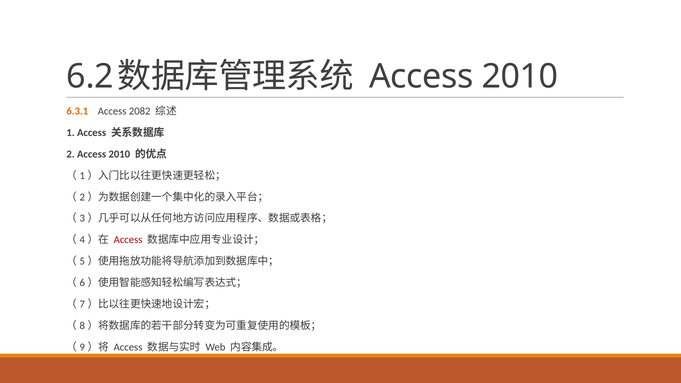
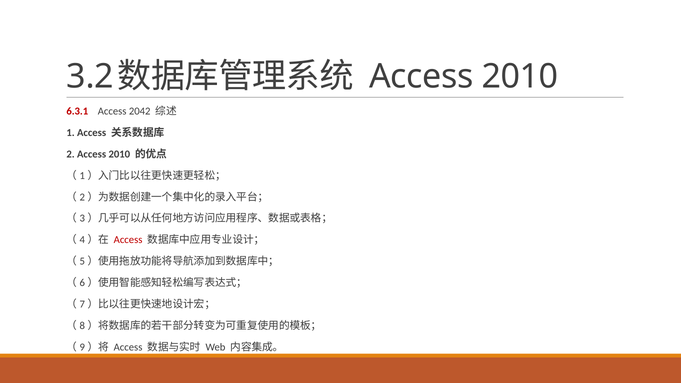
6.2: 6.2 -> 3.2 (90, 76)
6.3.1 colour: orange -> red (77, 111)
2082: 2082 -> 2042 (140, 111)
